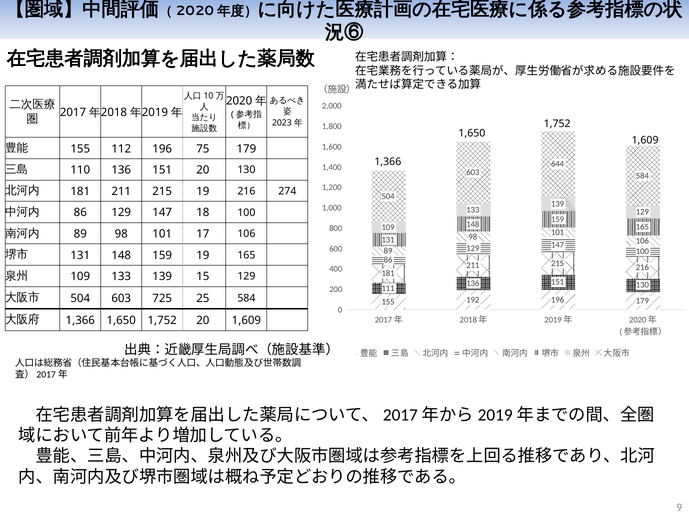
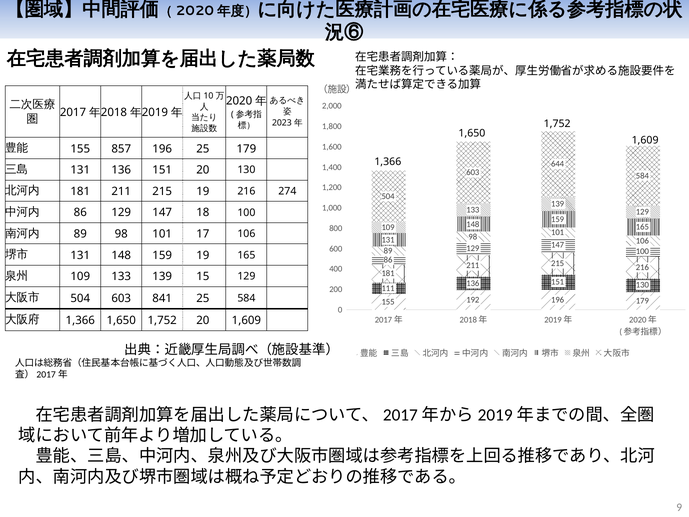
112: 112 -> 857 (121, 149)
196 75: 75 -> 25 (203, 149)
110: 110 -> 131 (80, 170)
725: 725 -> 841 (162, 298)
